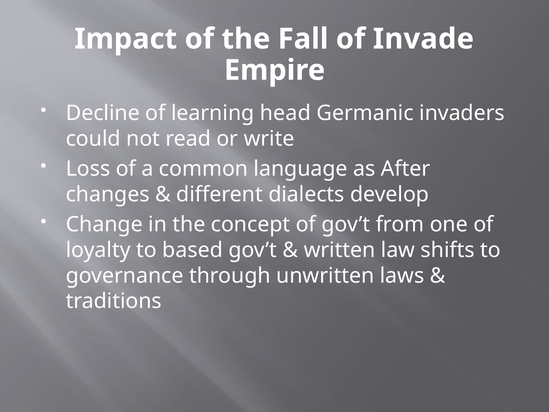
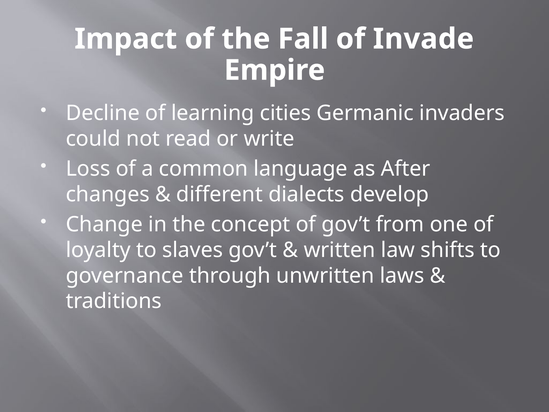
head: head -> cities (285, 113)
based: based -> slaves (193, 250)
